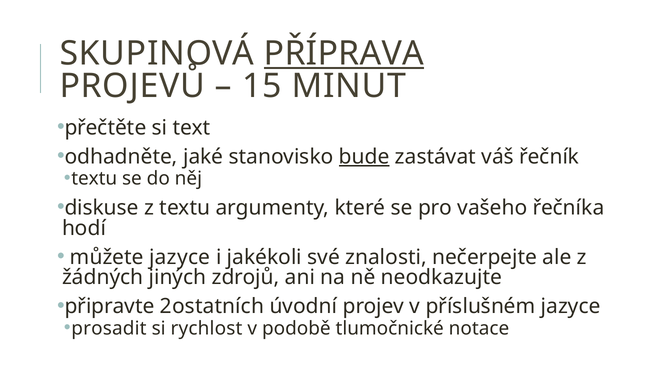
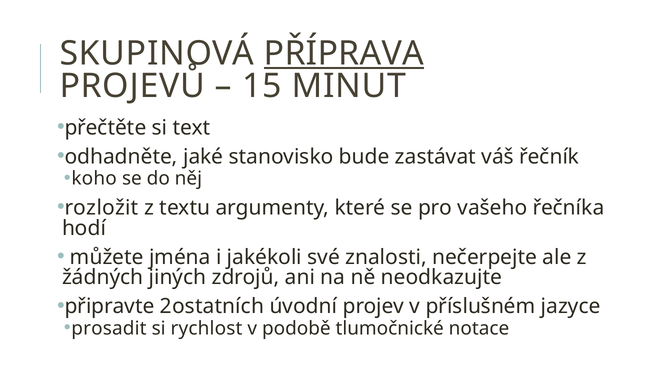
bude underline: present -> none (364, 157)
textu: textu -> koho (94, 179)
diskuse: diskuse -> rozložit (101, 208)
můžete jazyce: jazyce -> jména (180, 257)
